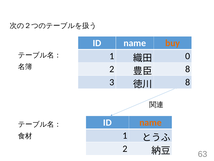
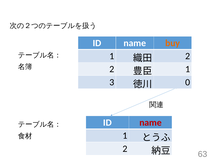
0: 0 -> 2 (188, 56)
8: 8 -> 1 (188, 69)
8: 8 -> 0 (188, 82)
name colour: orange -> red (150, 122)
